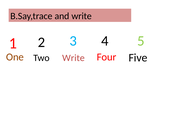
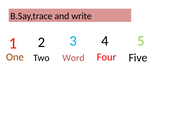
Write: Write -> Word (73, 58)
